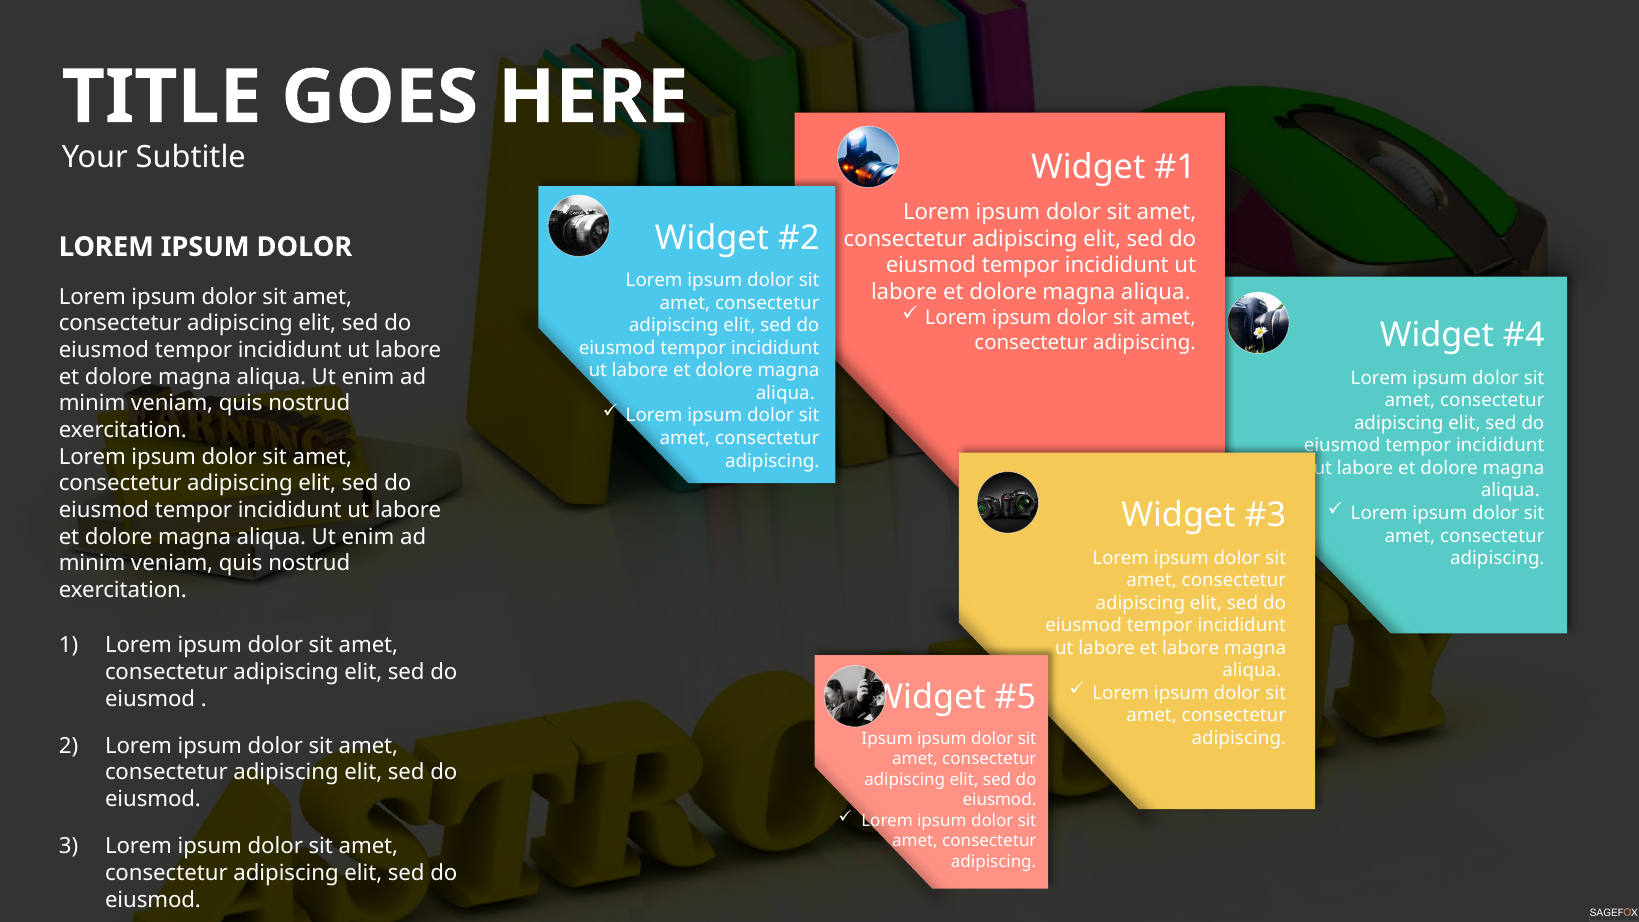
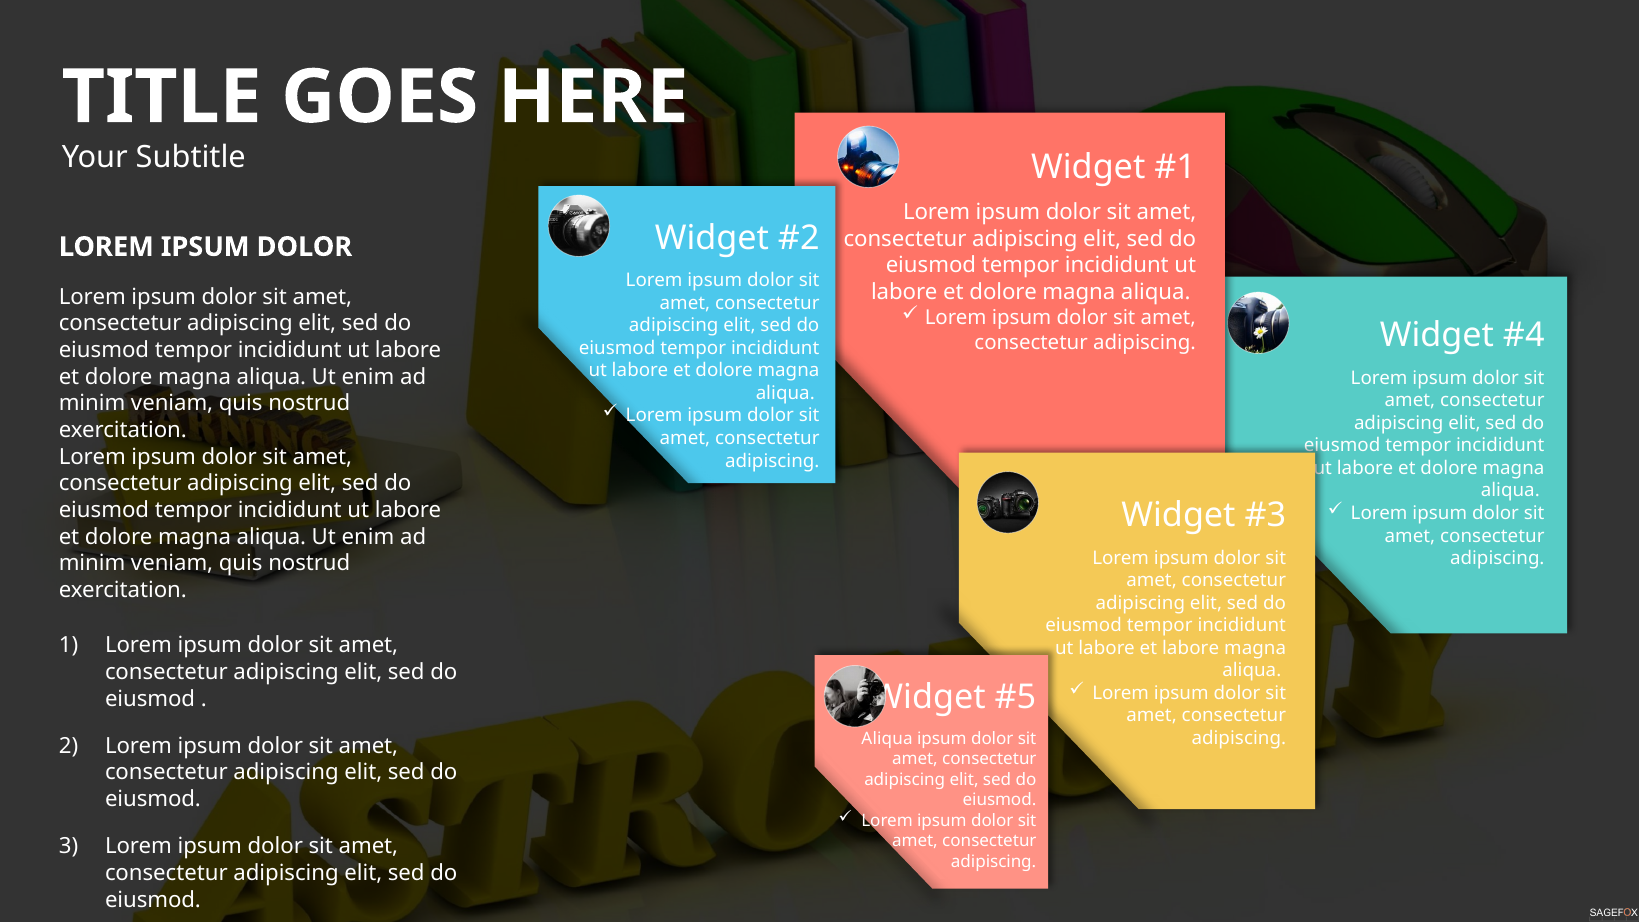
Ipsum: Ipsum -> Aliqua (887, 738)
